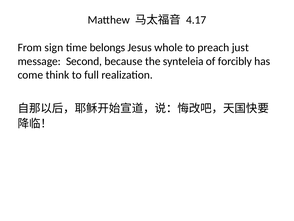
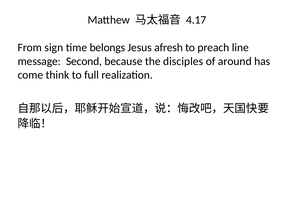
whole: whole -> afresh (169, 47)
just: just -> line (240, 47)
synteleia: synteleia -> disciples (183, 61)
forcibly: forcibly -> around (235, 61)
